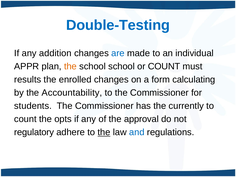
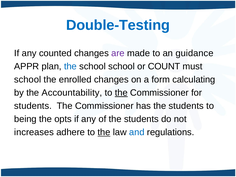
addition: addition -> counted (55, 53)
are colour: blue -> purple (118, 53)
individual: individual -> guidance (194, 53)
the colour: orange -> blue (70, 66)
results: results -> school (28, 80)
the underline: none -> present (121, 93)
has the currently: currently -> students (186, 106)
count: count -> being (25, 119)
of the approval: approval -> students (141, 119)
regulatory: regulatory -> increases (34, 132)
